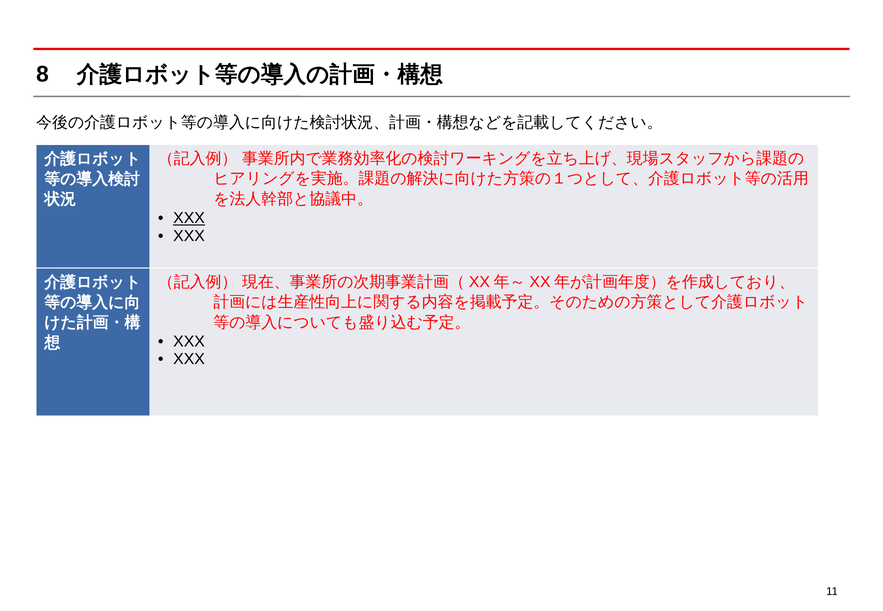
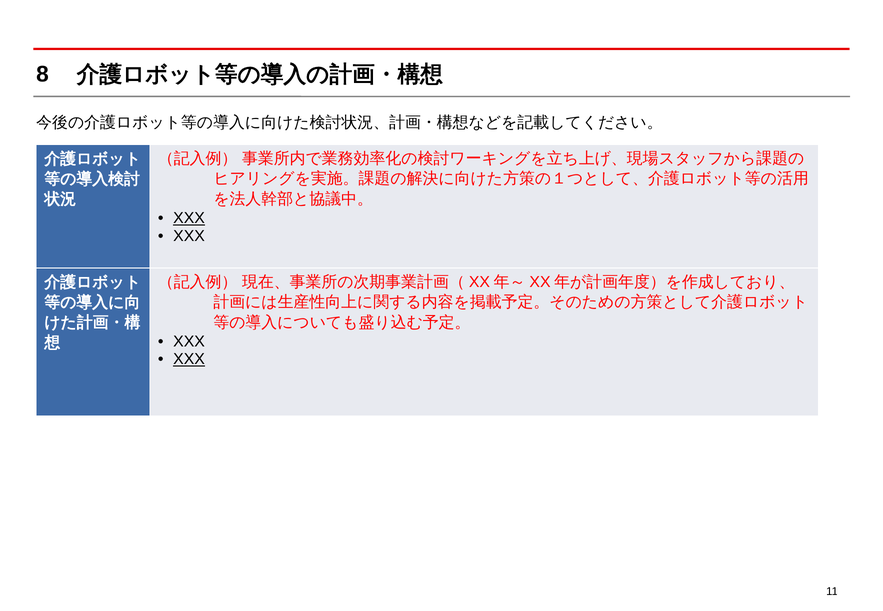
XXX underline: none -> present (189, 359)
